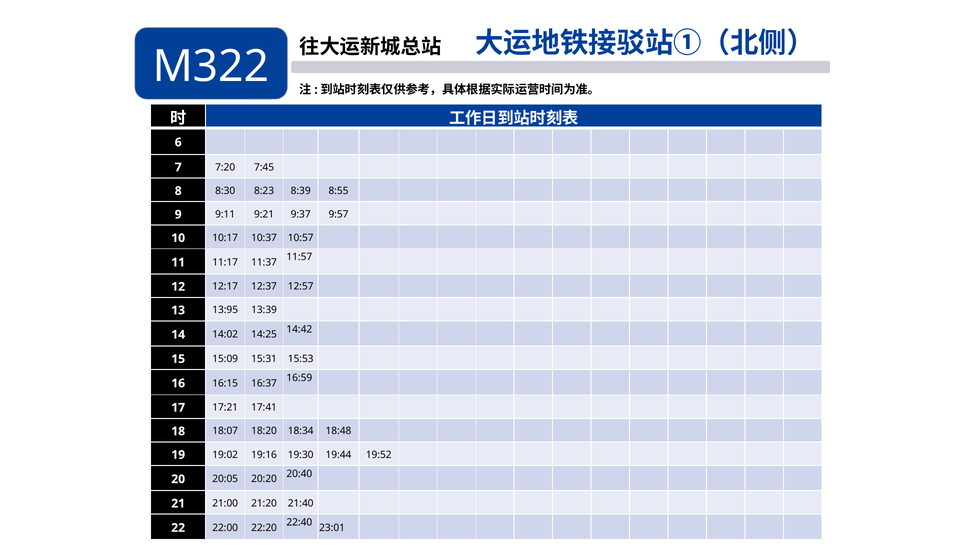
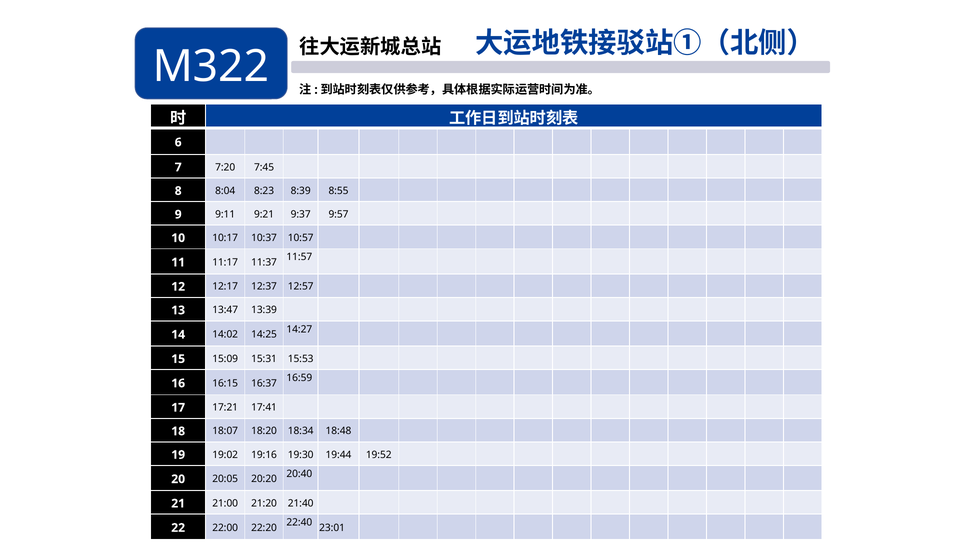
8:30: 8:30 -> 8:04 (225, 191)
13:95: 13:95 -> 13:47 (225, 310)
14:42: 14:42 -> 14:27 (299, 329)
